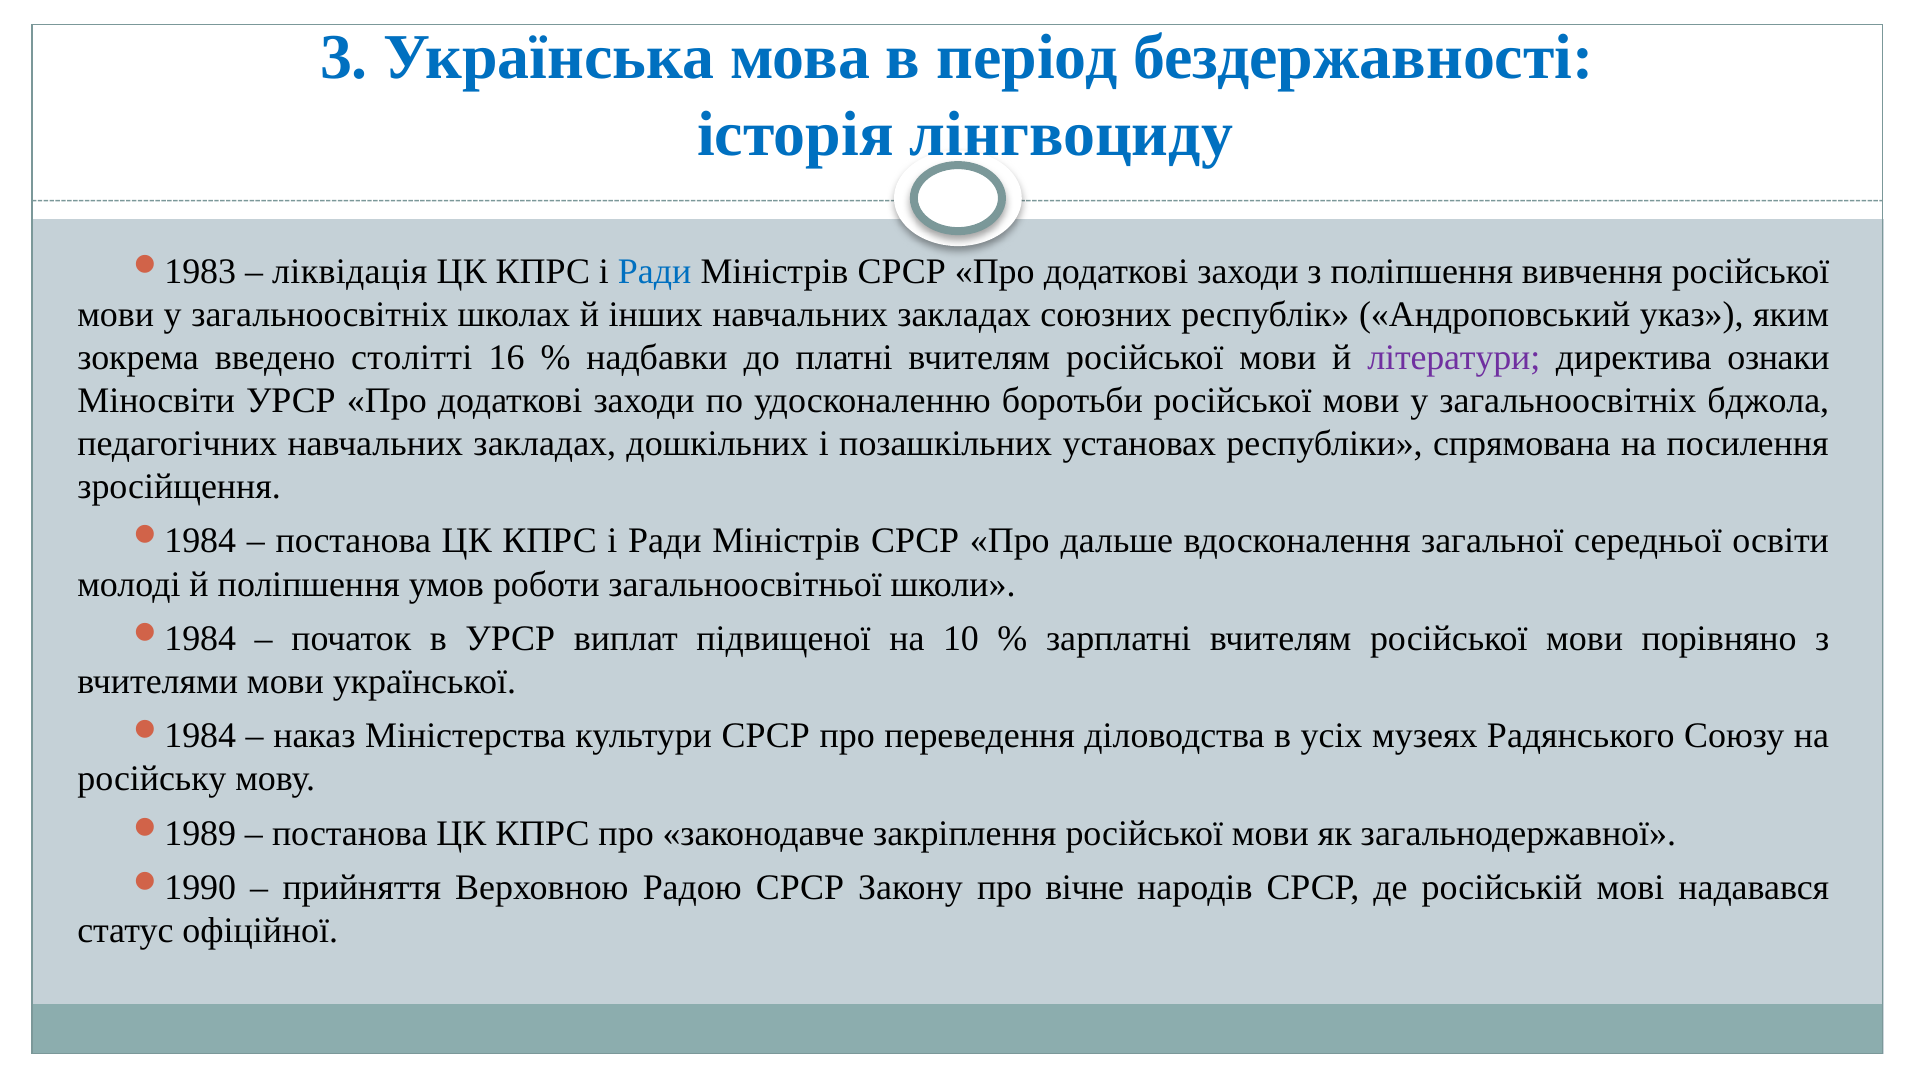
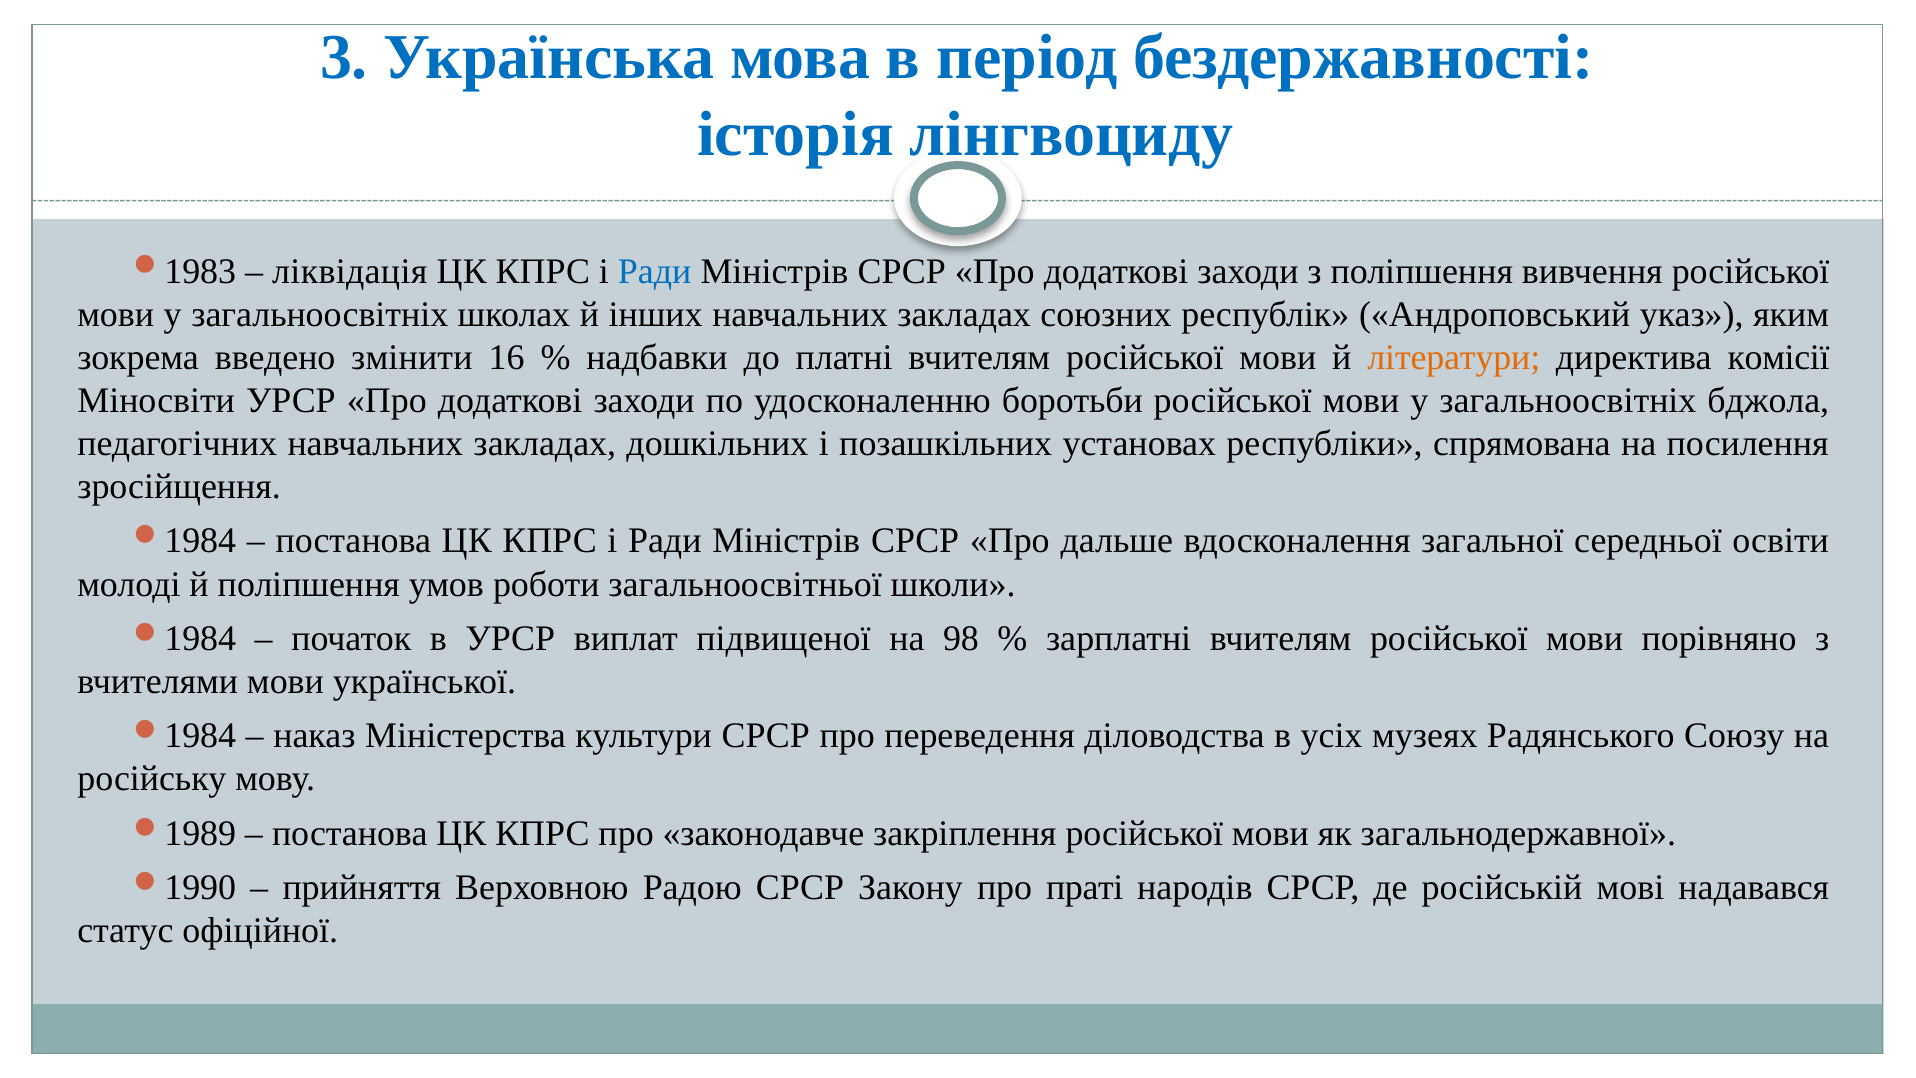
столітті: столітті -> змінити (412, 357)
літератури colour: purple -> orange (1454, 357)
ознаки: ознаки -> комісії (1778, 357)
10: 10 -> 98 (961, 638)
вічне: вічне -> праті (1085, 888)
